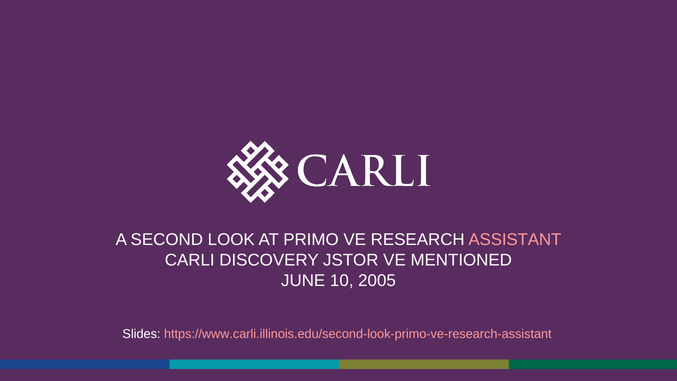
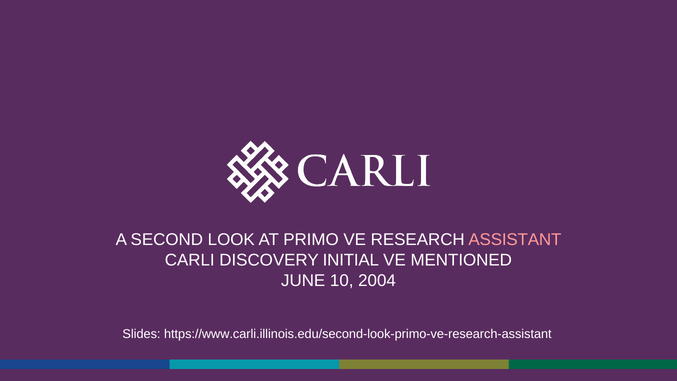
JSTOR: JSTOR -> INITIAL (351, 260)
2005: 2005 -> 2004 (377, 280)
https://www.carli.illinois.edu/second-look-primo-ve-research-assistant colour: pink -> white (358, 334)
